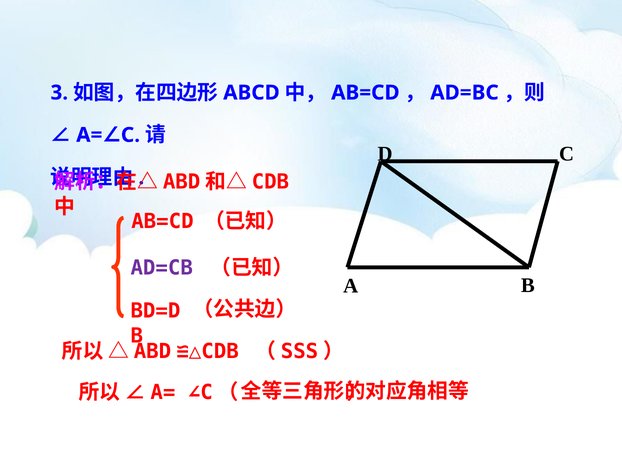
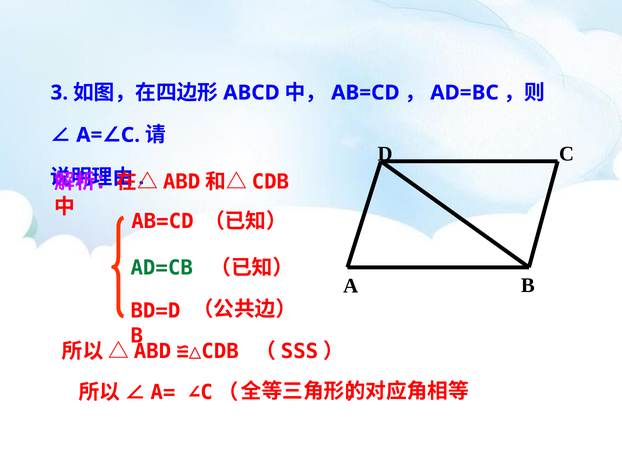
AD=CB colour: purple -> green (162, 268)
